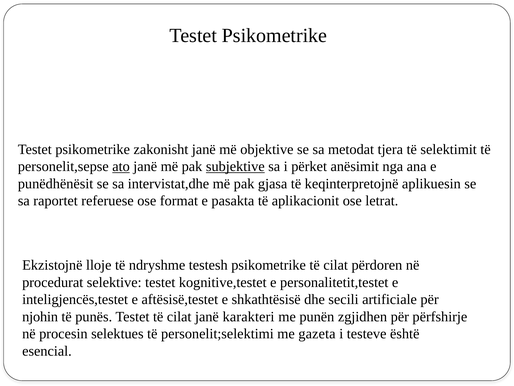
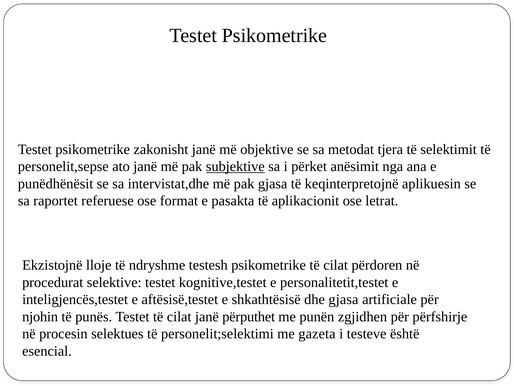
ato underline: present -> none (121, 166)
dhe secili: secili -> gjasa (343, 299)
karakteri: karakteri -> përputhet (249, 316)
